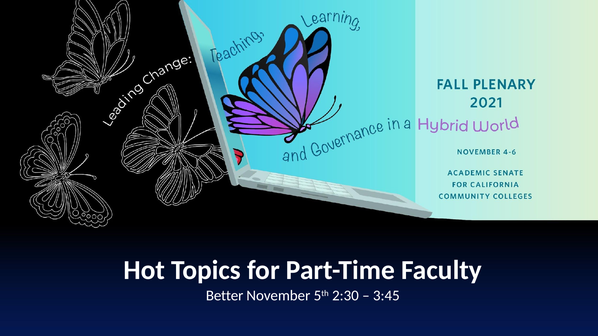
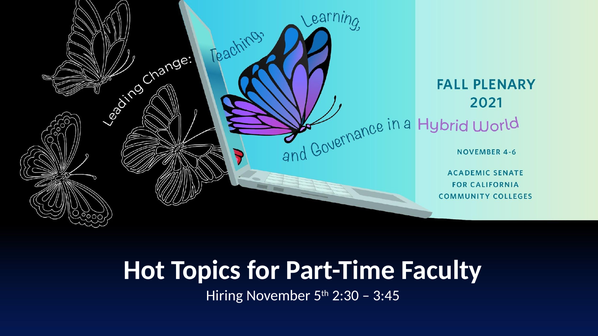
Better: Better -> Hiring (224, 296)
